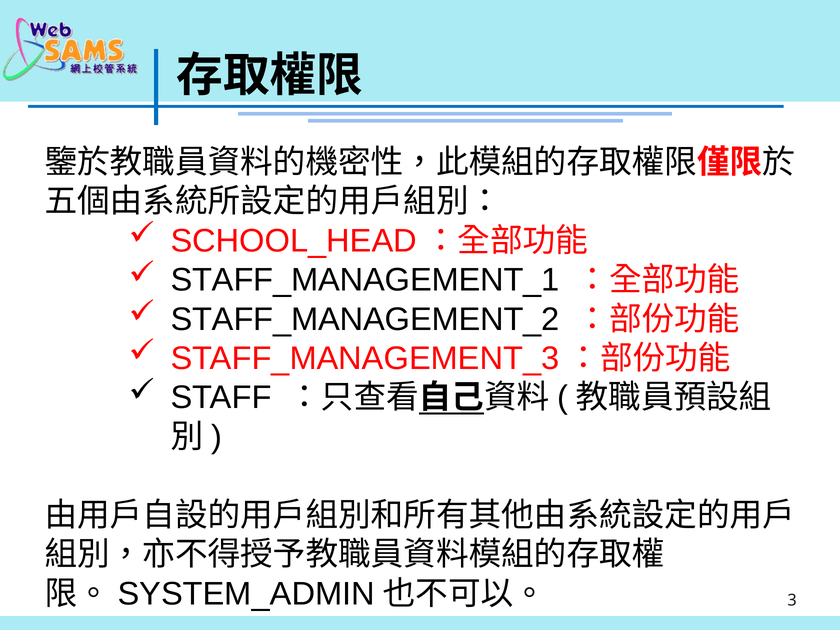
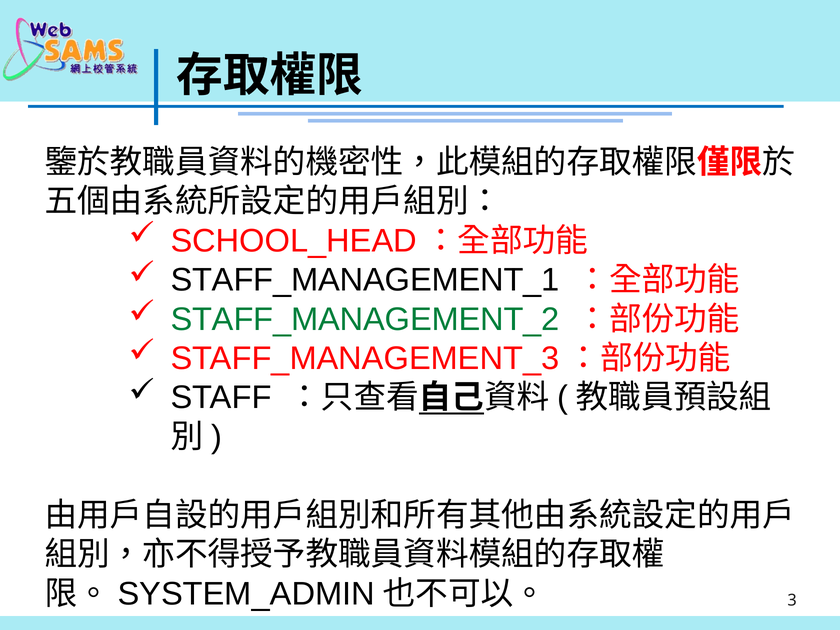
STAFF_MANAGEMENT_2 colour: black -> green (365, 319)
